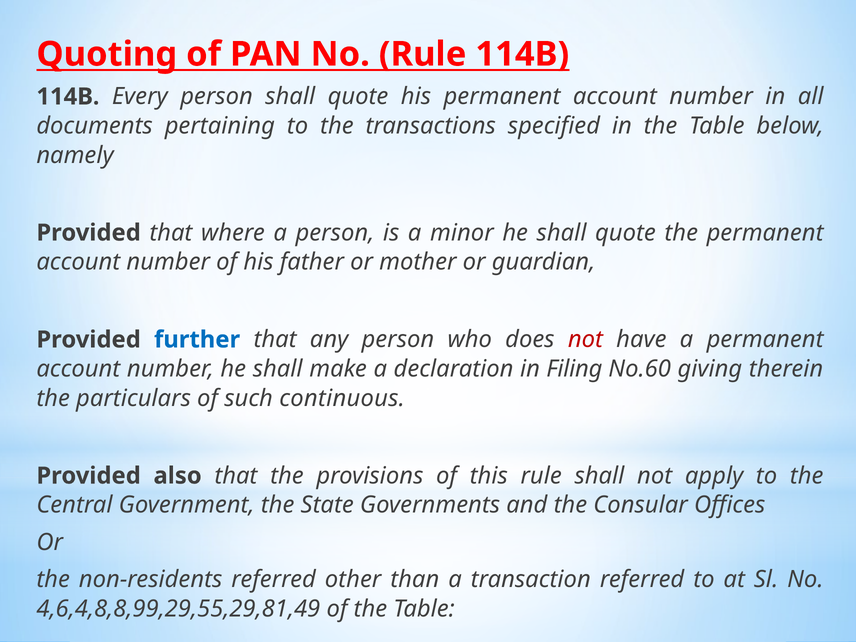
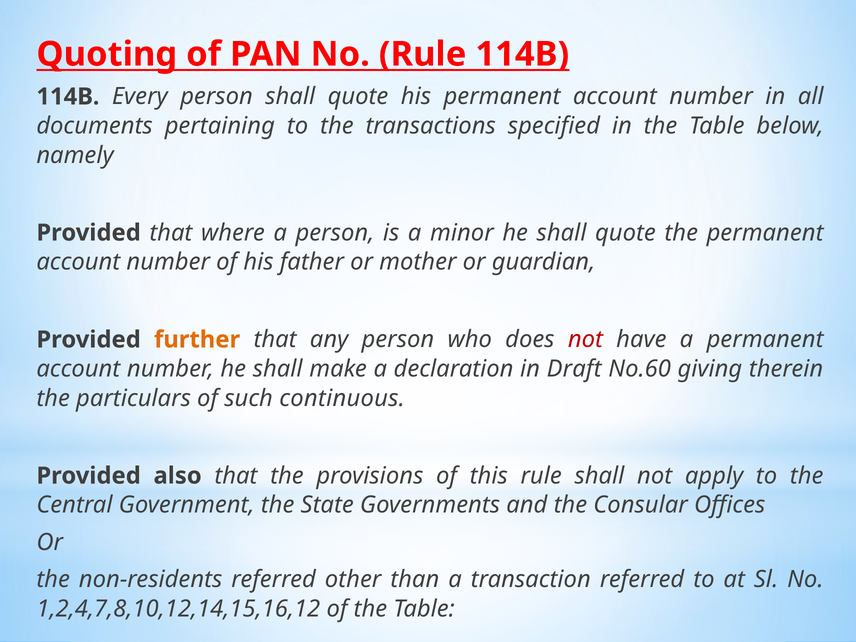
further colour: blue -> orange (197, 340)
Filing: Filing -> Draft (574, 369)
4,6,4,8,8,99,29,55,29,81,49: 4,6,4,8,8,99,29,55,29,81,49 -> 1,2,4,7,8,10,12,14,15,16,12 (178, 609)
